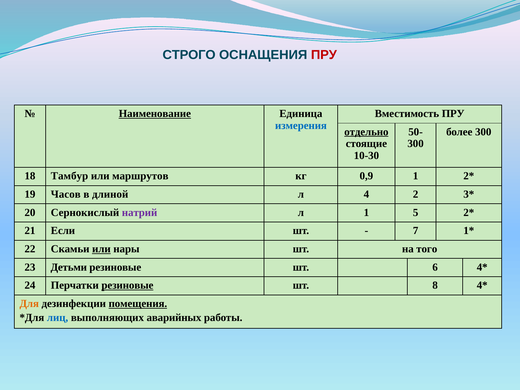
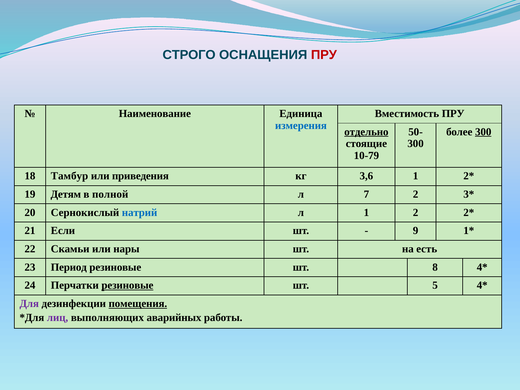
Наименование underline: present -> none (155, 114)
300 underline: none -> present (483, 132)
10-30: 10-30 -> 10-79 (366, 156)
маршрутов: маршрутов -> приведения (140, 176)
0,9: 0,9 -> 3,6 (366, 176)
Часов: Часов -> Детям (66, 194)
длиной: длиной -> полной (110, 194)
4: 4 -> 7 (366, 194)
натрий colour: purple -> blue (140, 212)
1 5: 5 -> 2 (416, 212)
7: 7 -> 9 (416, 231)
или underline: present -> none (101, 249)
того: того -> есть (427, 249)
Детьми: Детьми -> Период (69, 267)
6: 6 -> 8 (435, 267)
8: 8 -> 5 (435, 285)
Для colour: orange -> purple (29, 304)
лиц colour: blue -> purple (58, 318)
